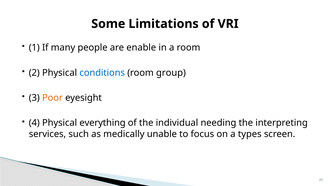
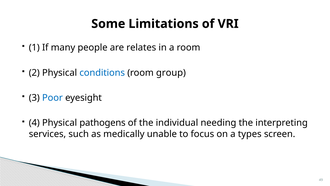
enable: enable -> relates (141, 48)
Poor colour: orange -> blue (52, 98)
everything: everything -> pathogens (103, 123)
